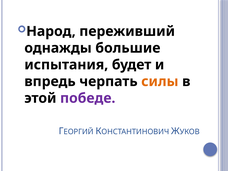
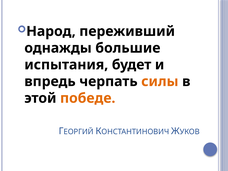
победе colour: purple -> orange (88, 98)
